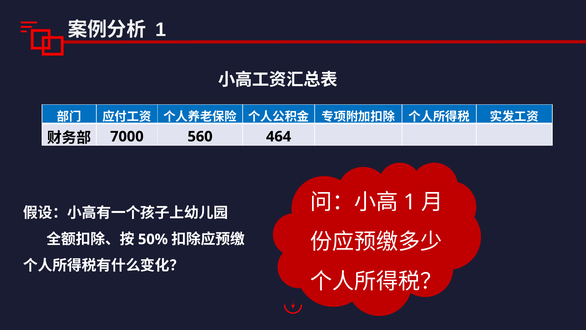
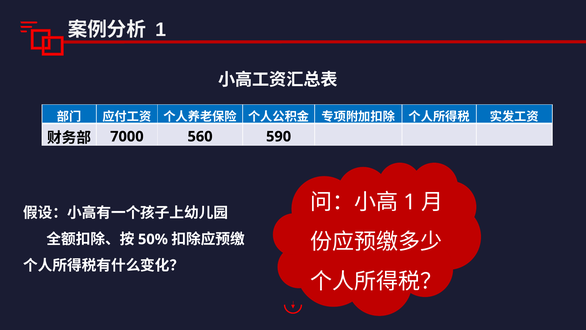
464: 464 -> 590 (279, 136)
